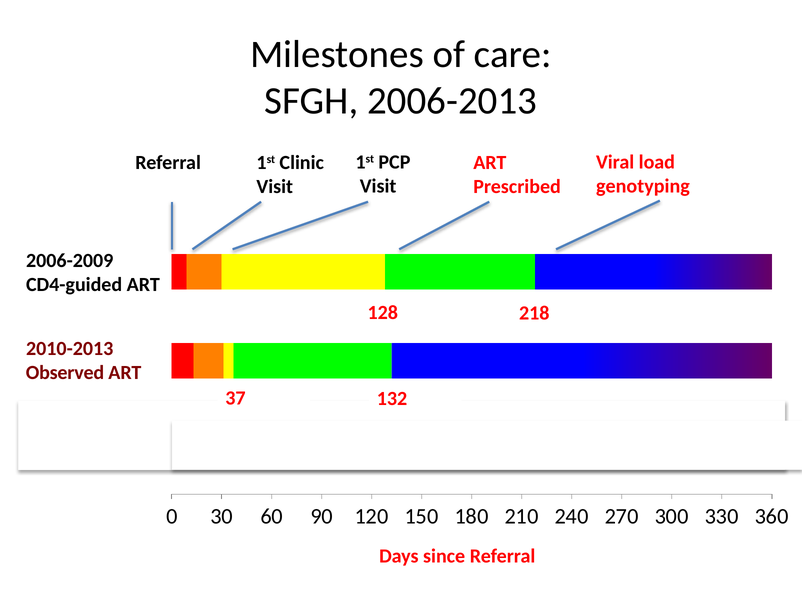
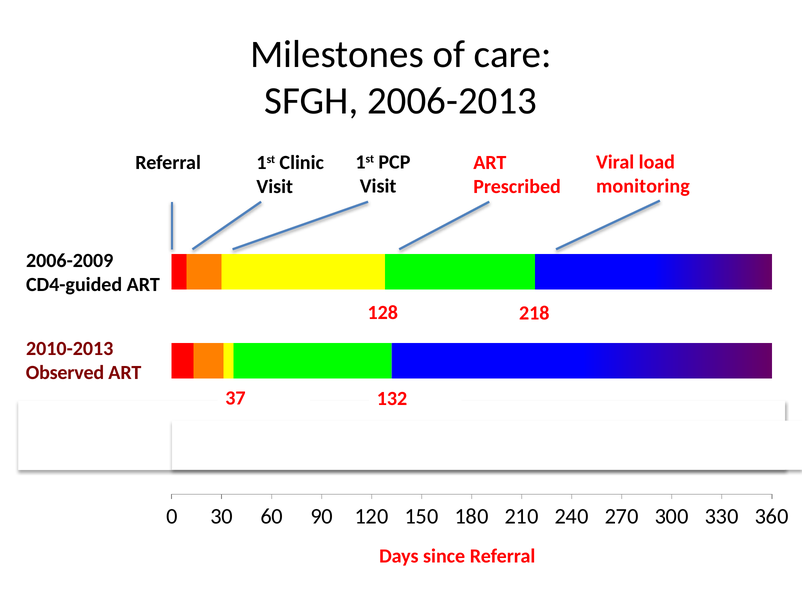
genotyping: genotyping -> monitoring (643, 186)
